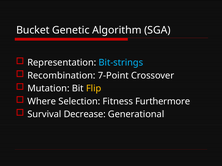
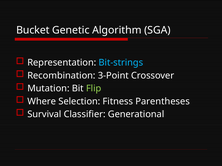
7-Point: 7-Point -> 3-Point (113, 76)
Flip colour: yellow -> light green (94, 89)
Furthermore: Furthermore -> Parentheses (163, 102)
Decrease: Decrease -> Classifier (85, 115)
